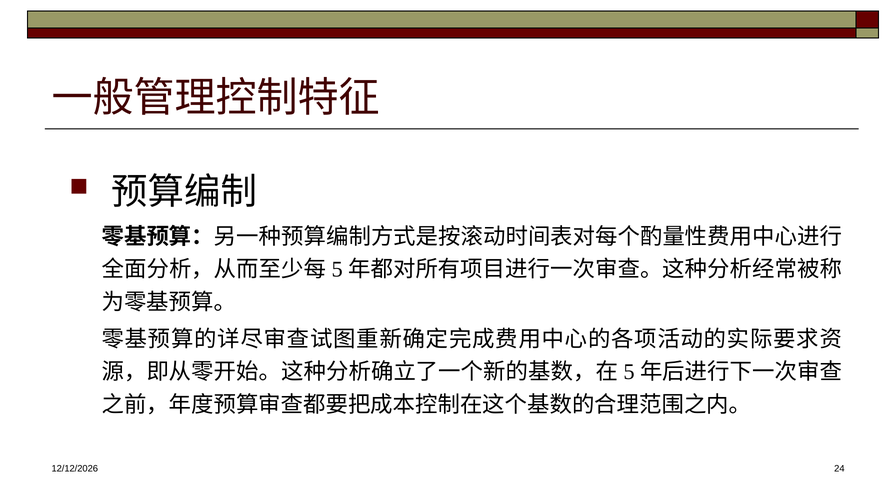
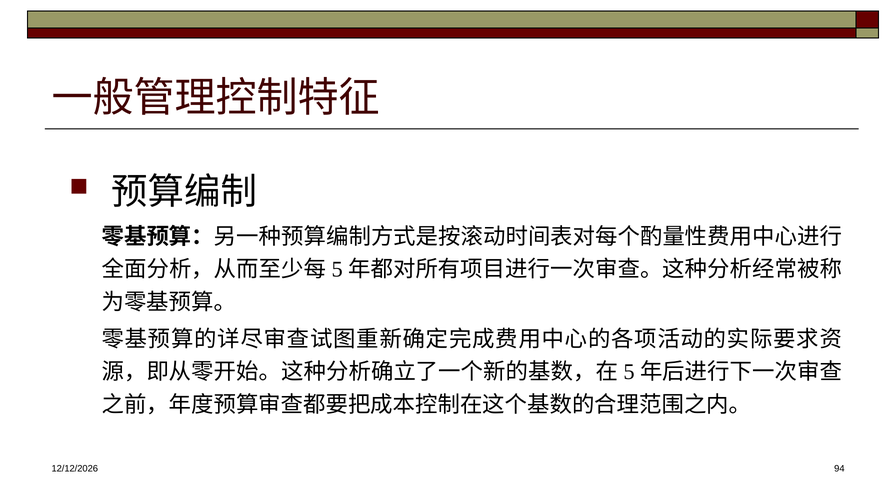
24: 24 -> 94 (839, 469)
